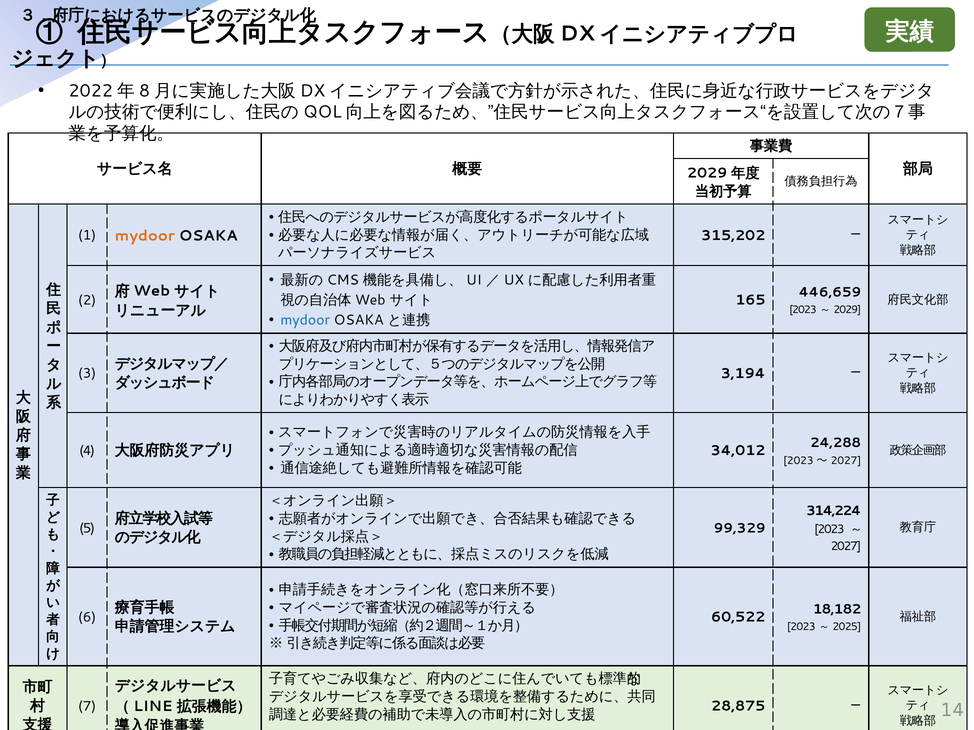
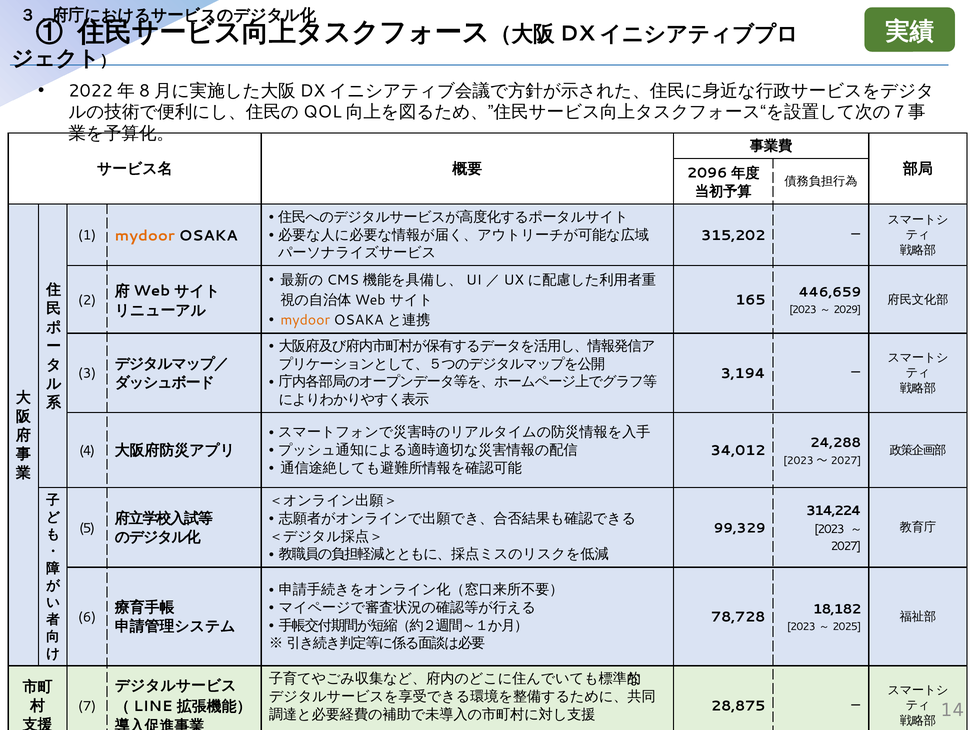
2029: 2029 -> 2096 (707, 173)
mydoor colour: blue -> orange (305, 320)
60,522: 60,522 -> 78,728 (738, 618)
